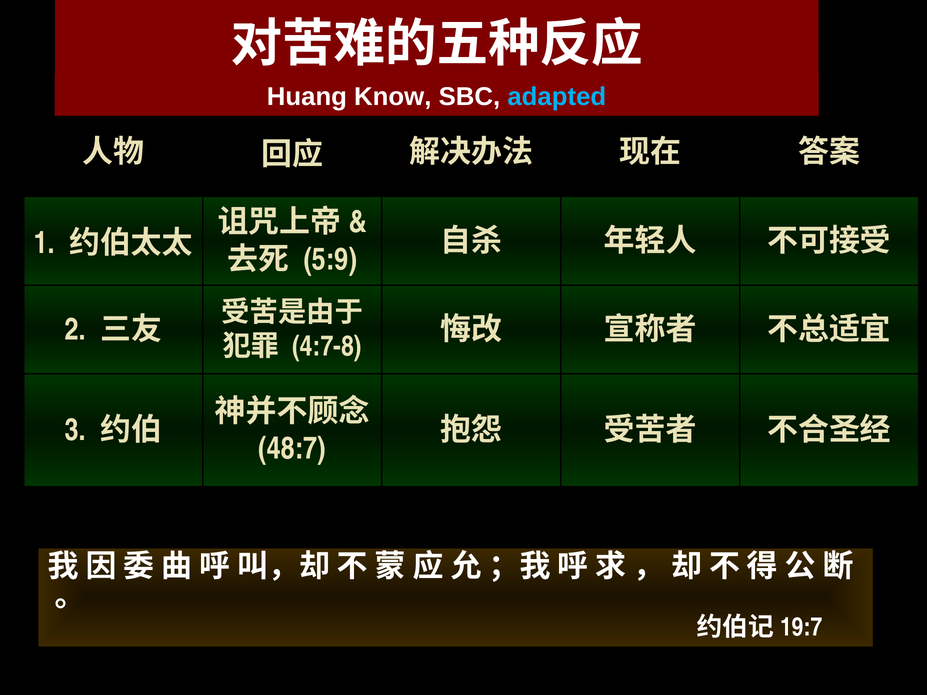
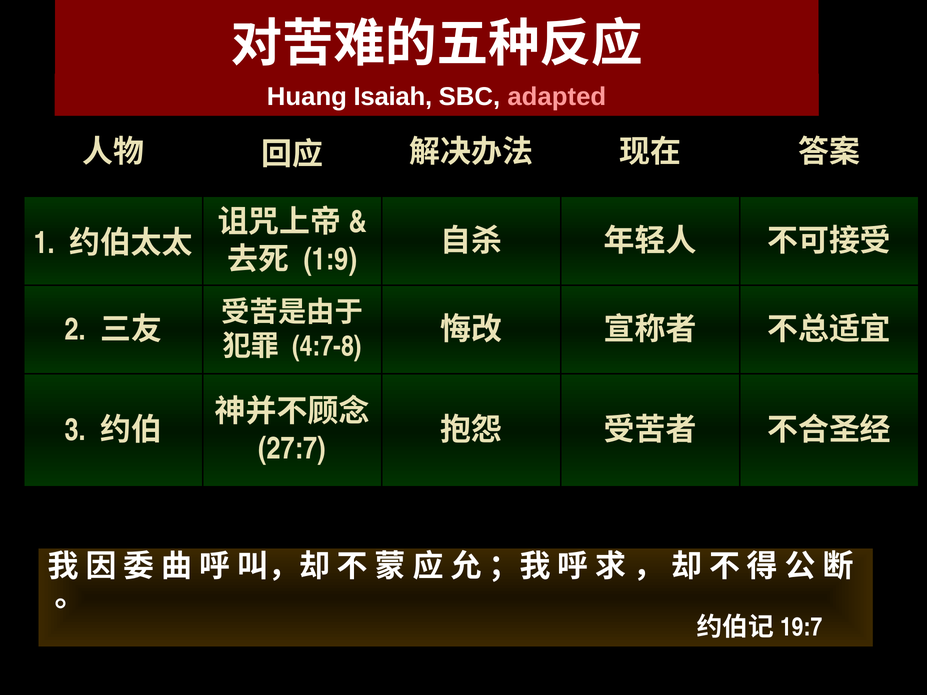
Know: Know -> Isaiah (393, 97)
adapted colour: light blue -> pink (557, 97)
5:9: 5:9 -> 1:9 (330, 259)
48:7: 48:7 -> 27:7 (292, 449)
